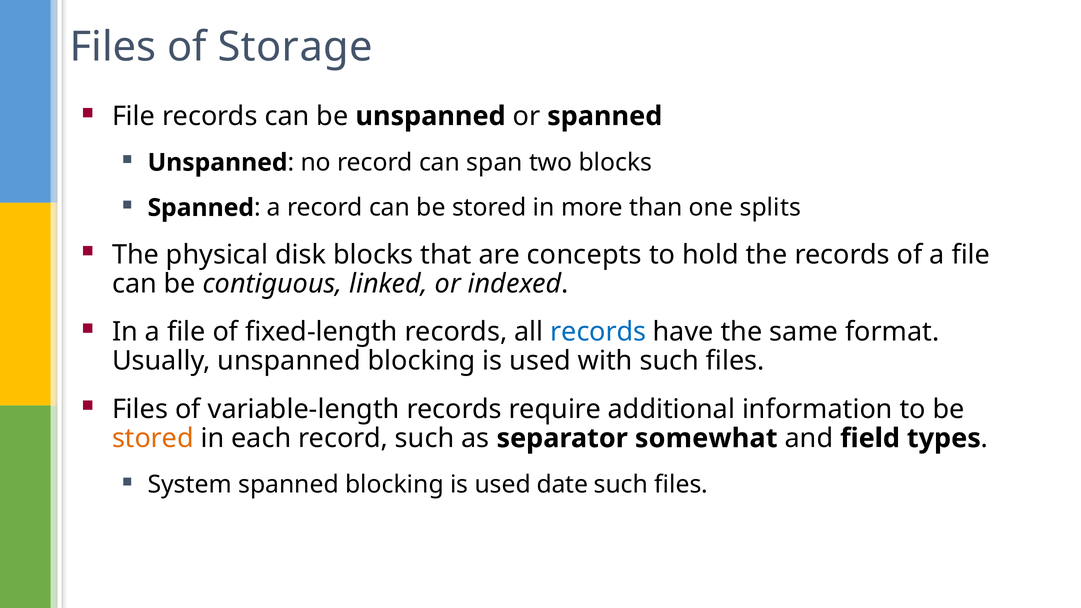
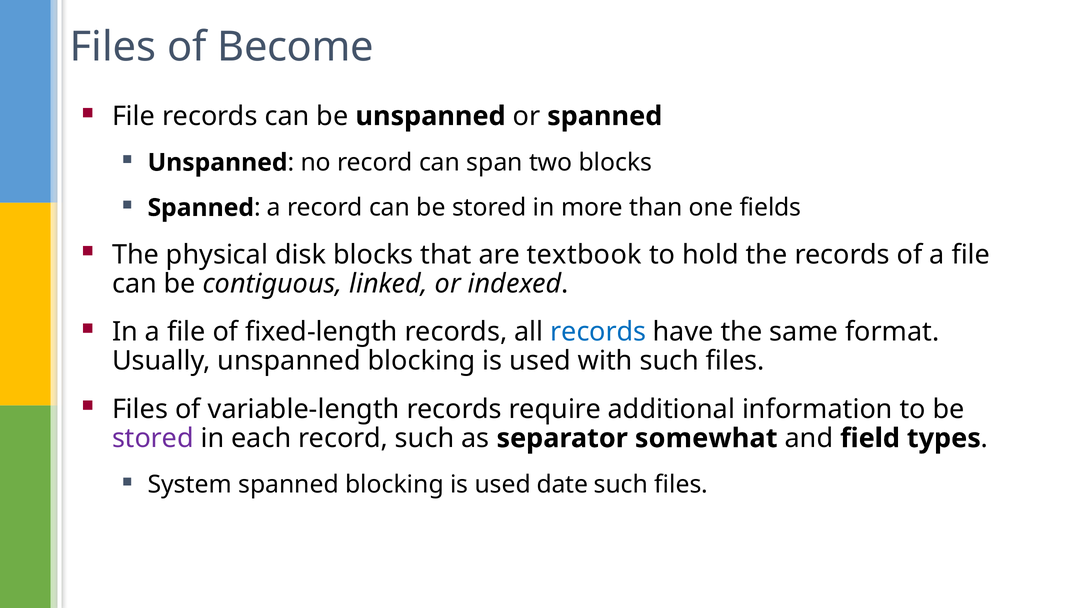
Storage: Storage -> Become (296, 47)
splits: splits -> fields (770, 208)
concepts: concepts -> textbook (584, 255)
stored colour: orange -> purple (153, 438)
